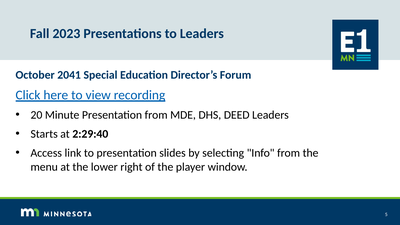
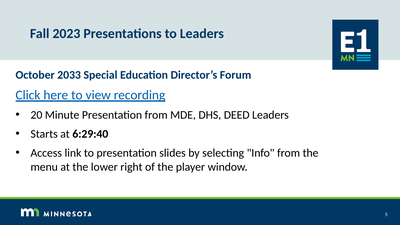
2041: 2041 -> 2033 (69, 75)
2:29:40: 2:29:40 -> 6:29:40 (90, 134)
